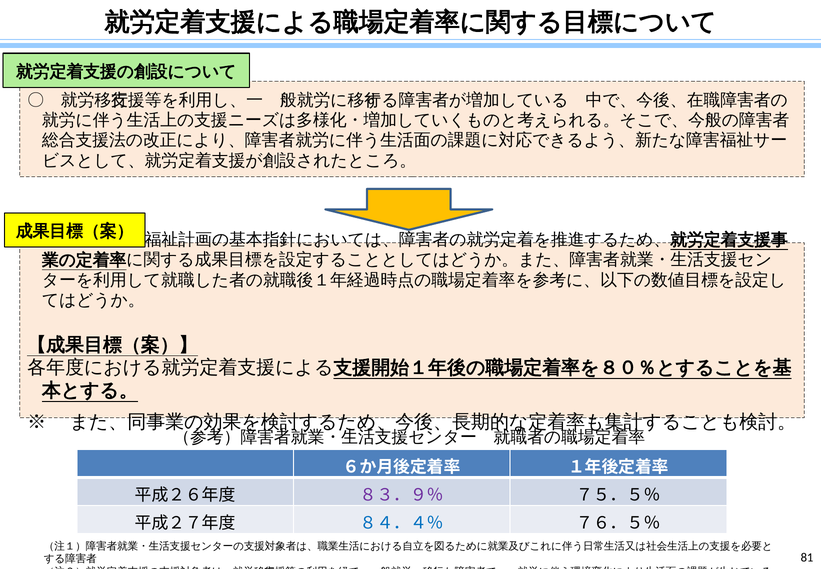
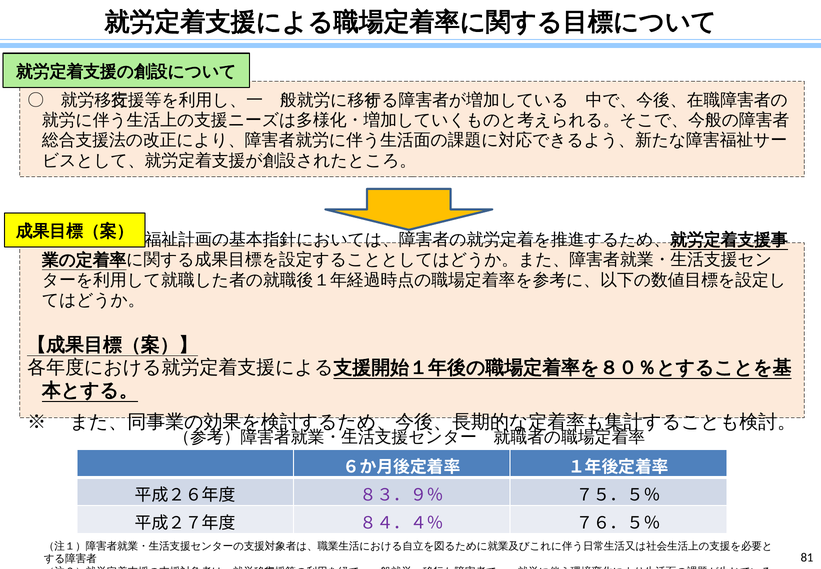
８４．４％ colour: blue -> purple (402, 523)
